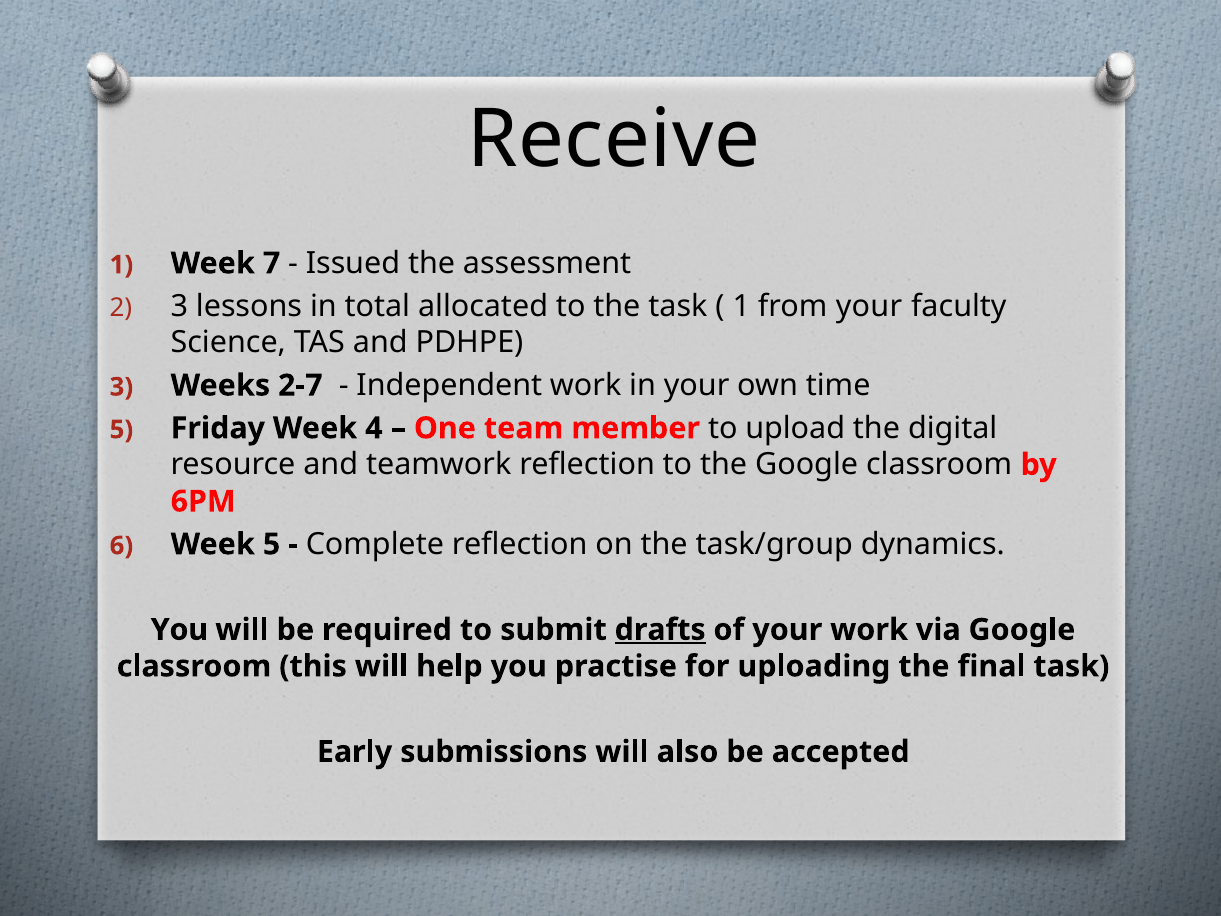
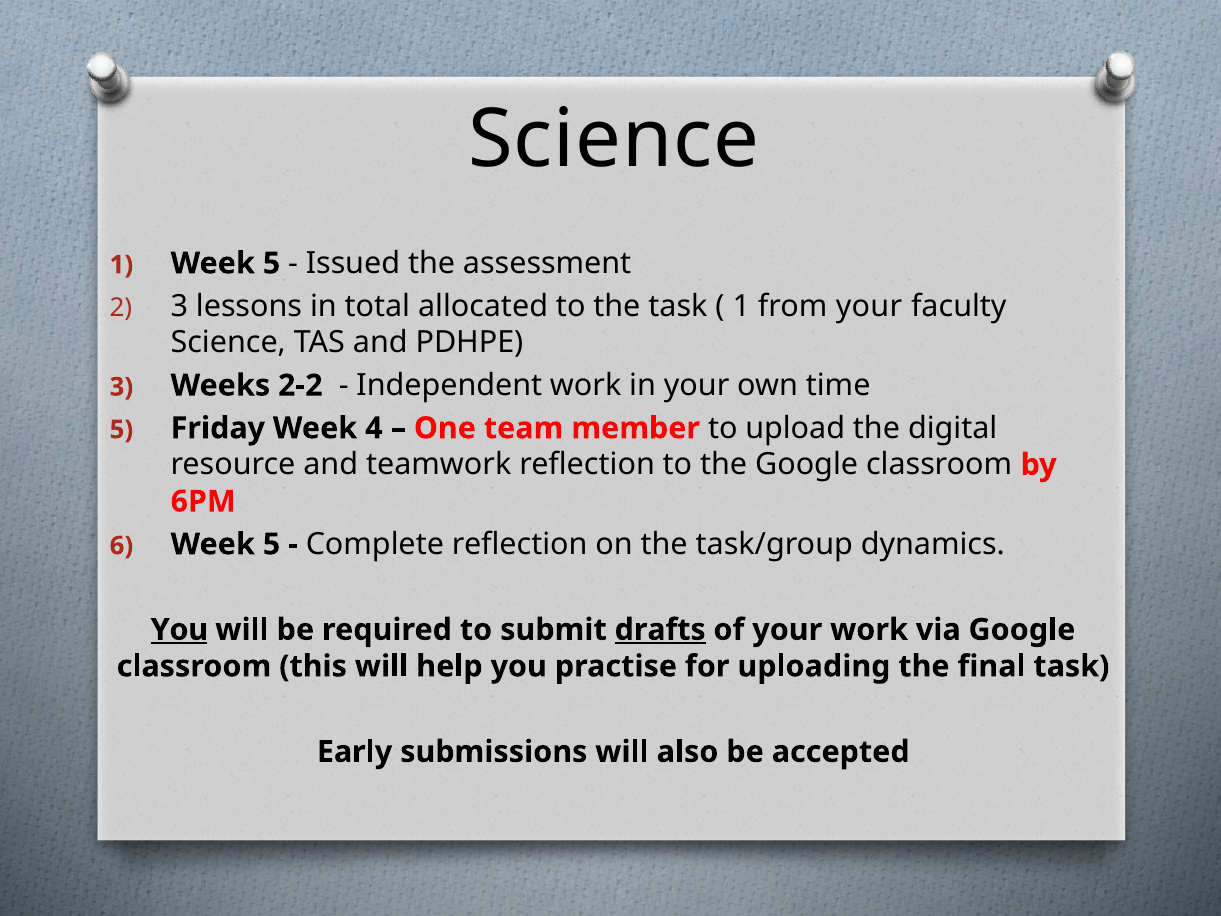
Receive: Receive -> Science (614, 140)
1 Week 7: 7 -> 5 (272, 263)
2-7: 2-7 -> 2-2 (300, 385)
You underline: none -> present (179, 630)
